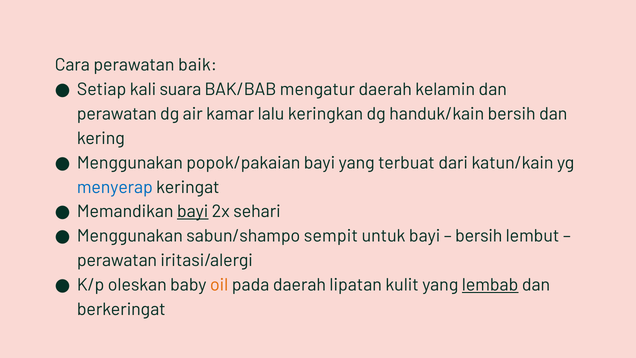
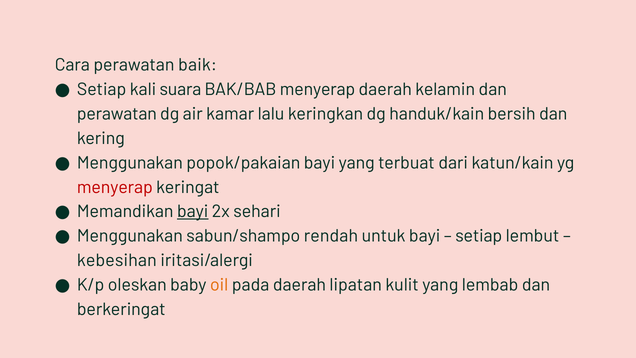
BAK/BAB mengatur: mengatur -> menyerap (318, 89)
menyerap colour: blue -> red (115, 187)
sempit: sempit -> rendah (331, 236)
bersih: bersih -> setiap (479, 236)
perawatan: perawatan -> kebesihan (117, 260)
lembab underline: present -> none (490, 285)
